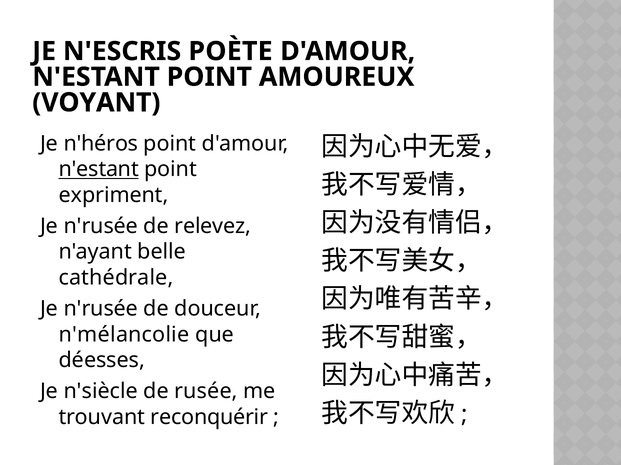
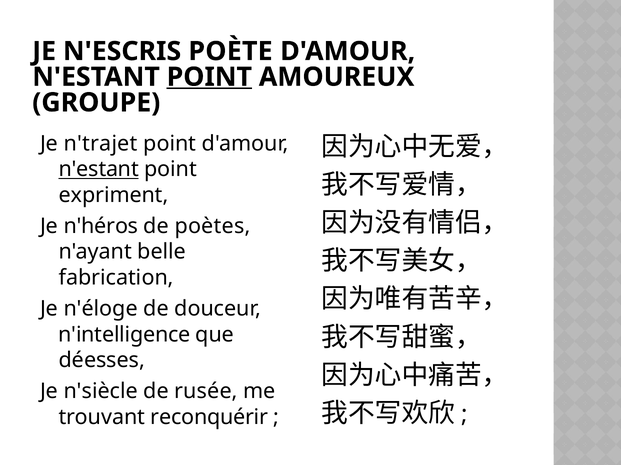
POINT underline: none -> present (209, 77)
VOYANT: VOYANT -> GROUPE (96, 103)
n'héros: n'héros -> n'trajet (101, 144)
n'rusée: n'rusée -> n'héros (101, 226)
relevez: relevez -> poètes (212, 226)
cathédrale: cathédrale -> fabrication (116, 278)
n'rusée: n'rusée -> n'éloge (101, 309)
n'mélancolie: n'mélancolie -> n'intelligence (124, 335)
